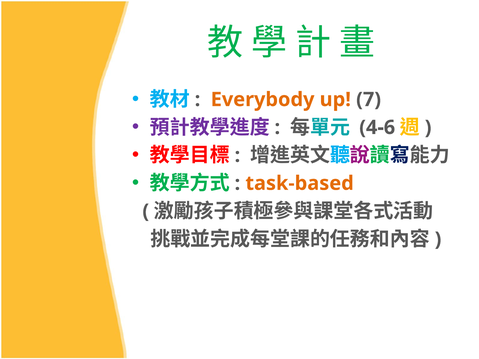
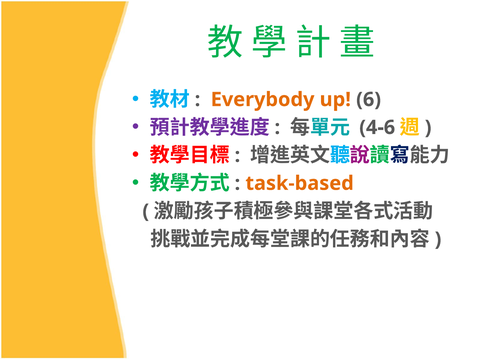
7: 7 -> 6 (369, 100)
